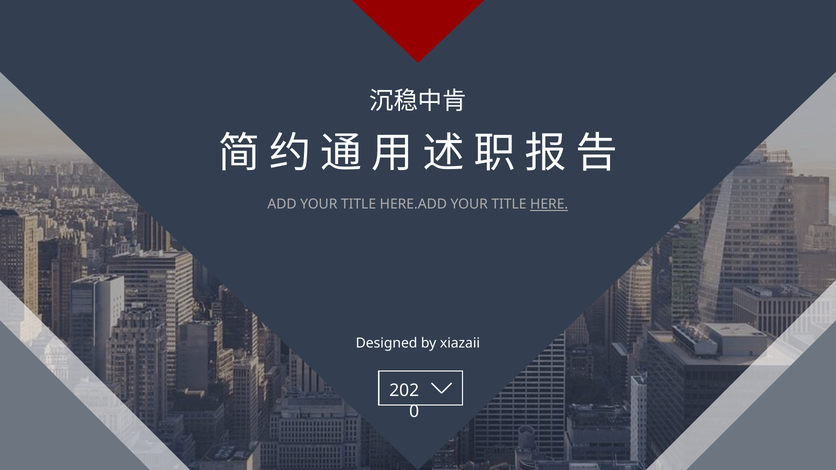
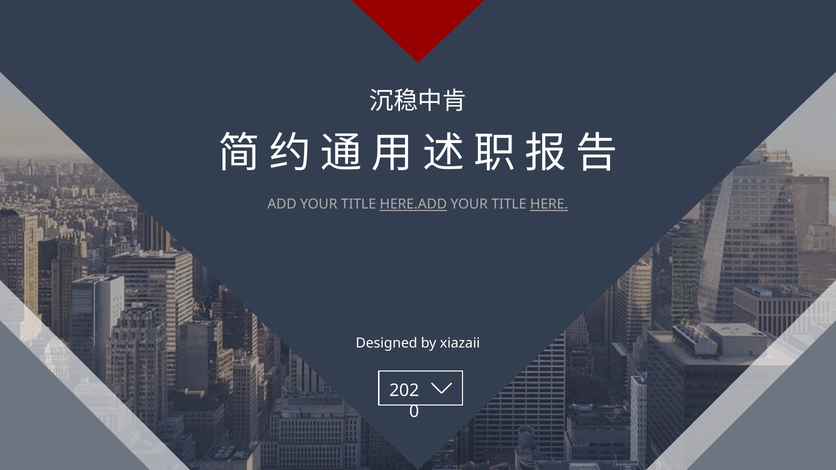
HERE.ADD underline: none -> present (413, 204)
